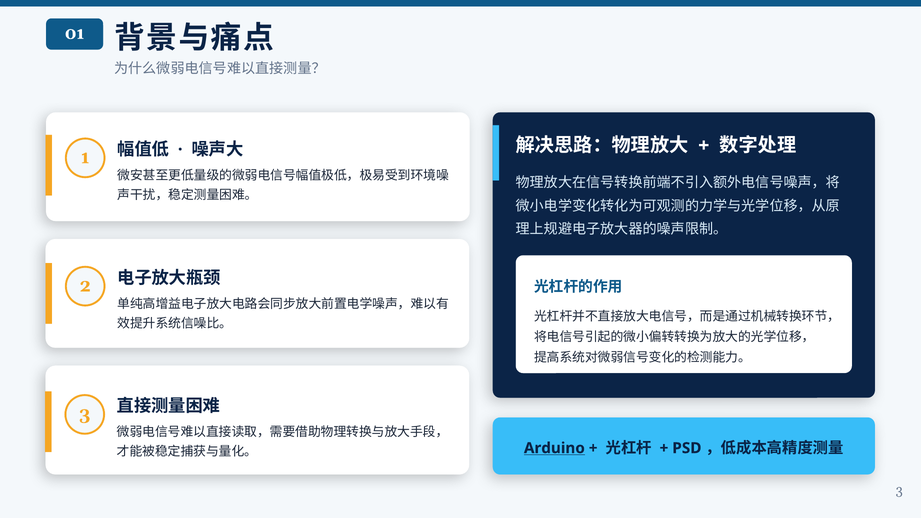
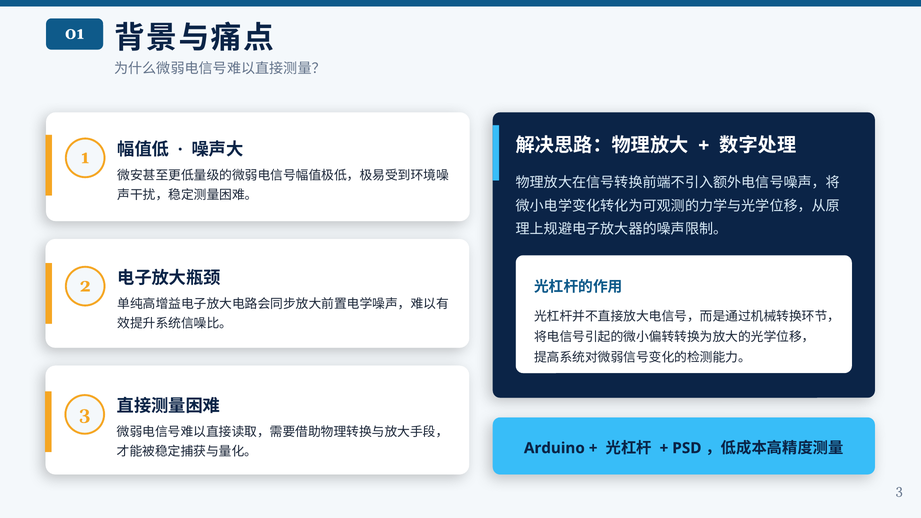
Arduino underline: present -> none (554, 448)
